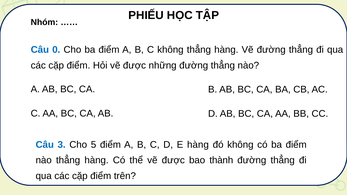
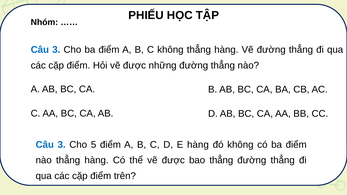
0: 0 -> 3 (56, 50)
bao thành: thành -> thẳng (221, 160)
